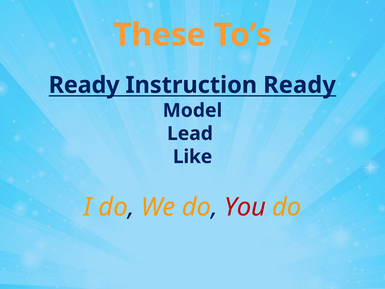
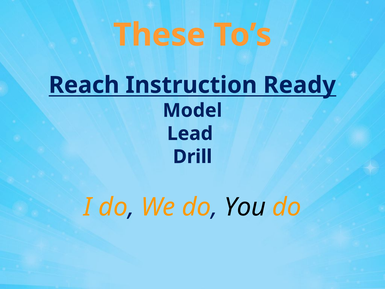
Ready: Ready -> Reach (84, 85)
Like: Like -> Drill (193, 157)
You colour: red -> black (245, 207)
